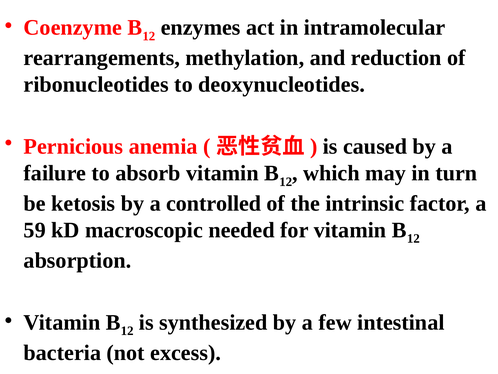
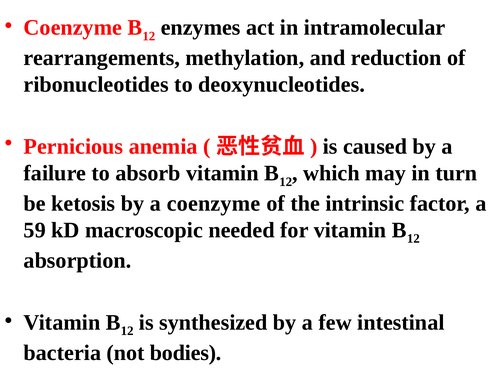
a controlled: controlled -> coenzyme (214, 203)
excess: excess -> bodies (186, 352)
